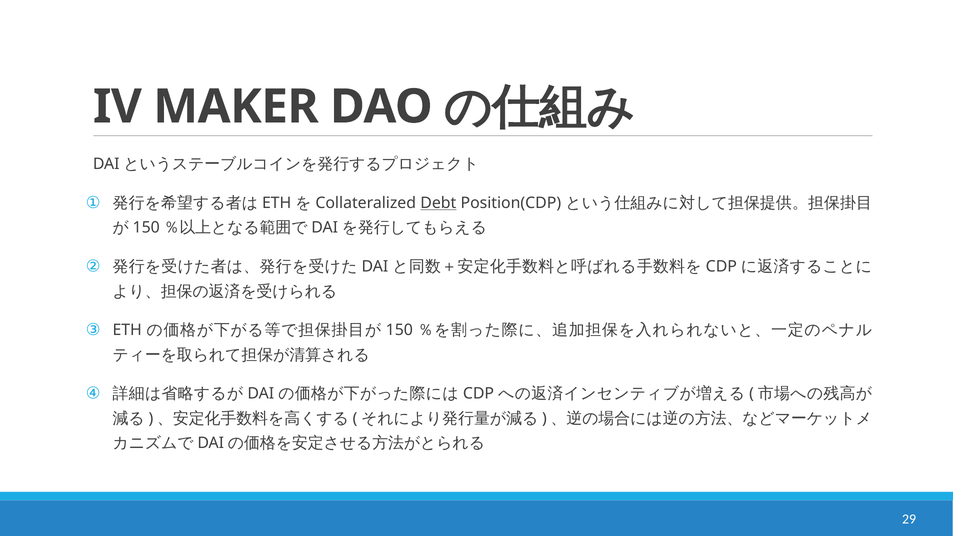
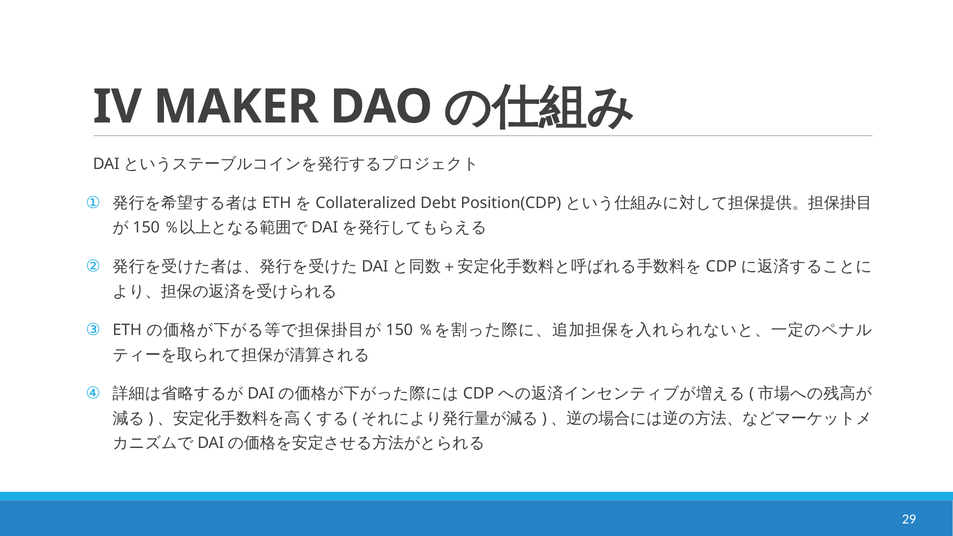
Debt underline: present -> none (438, 203)
